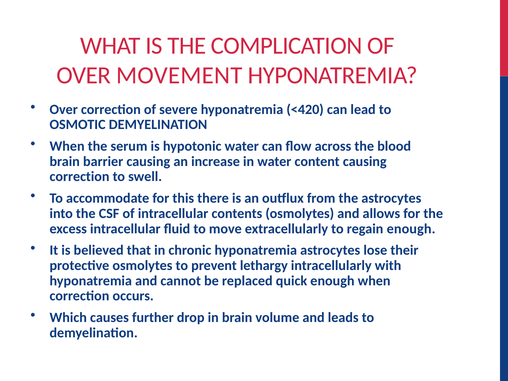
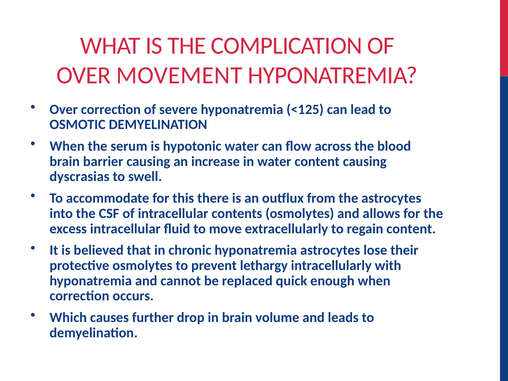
<420: <420 -> <125 (305, 109)
correction: correction -> dyscrasias (79, 177)
regain enough: enough -> content (411, 229)
